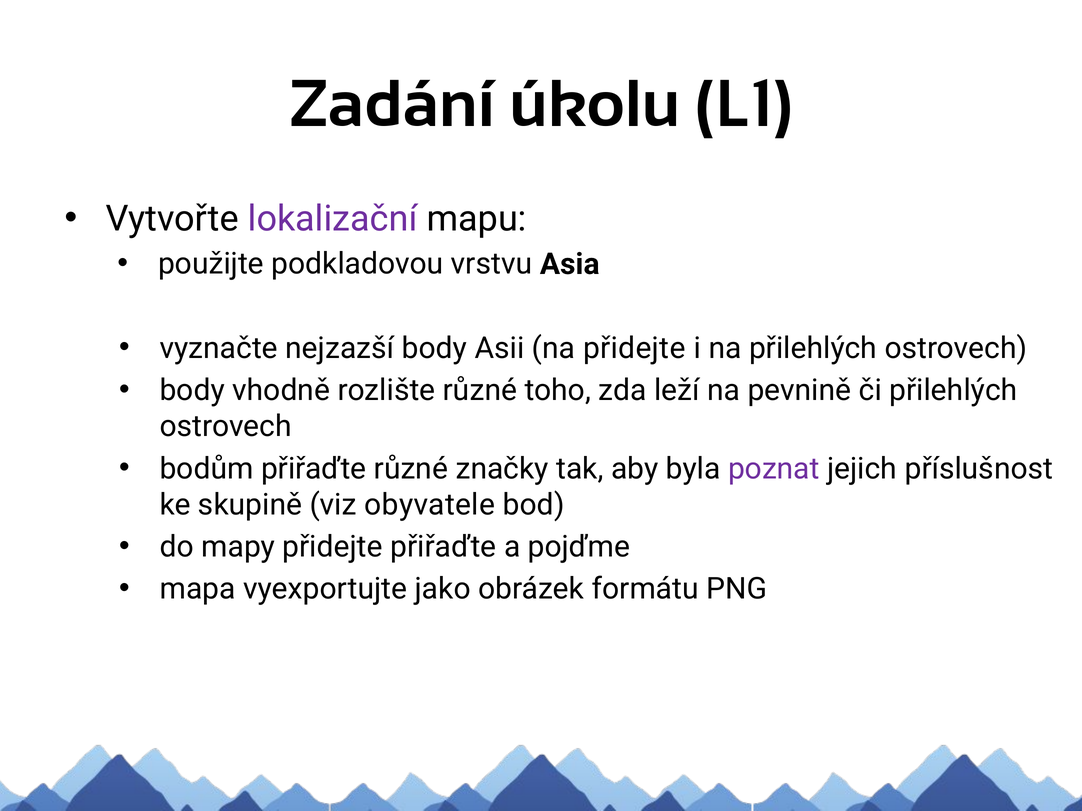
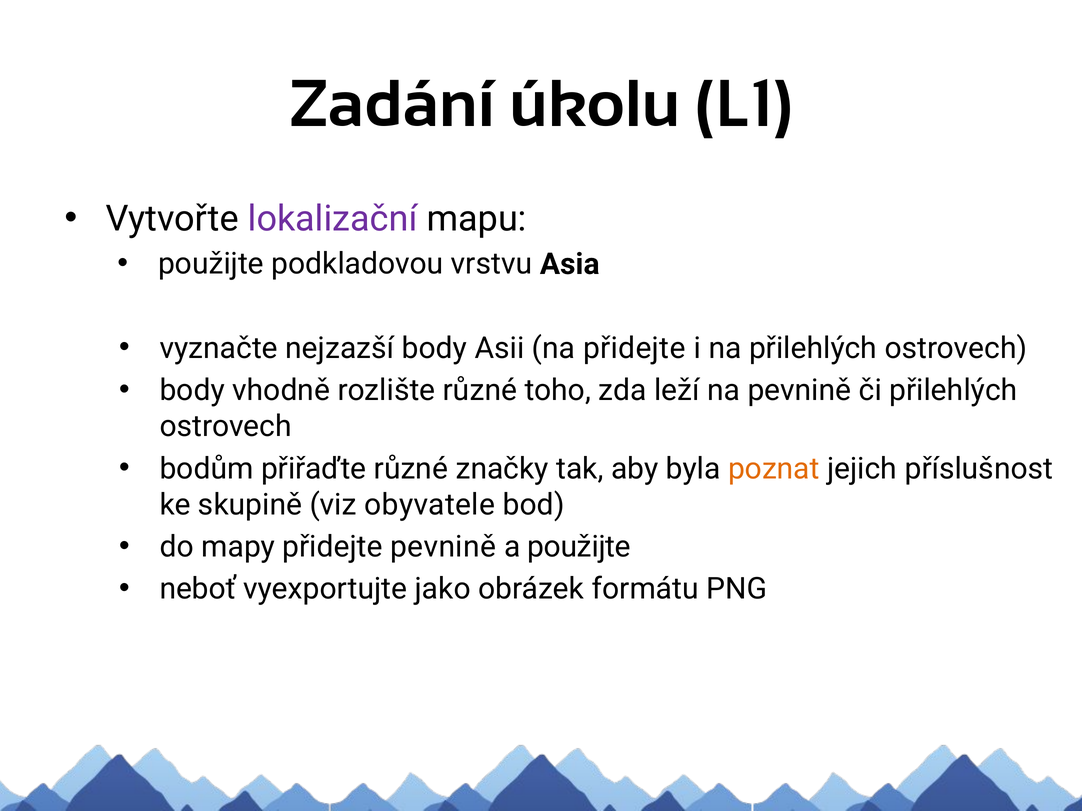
poznat colour: purple -> orange (774, 469)
přidejte přiřaďte: přiřaďte -> pevnině (443, 547)
a pojďme: pojďme -> použijte (579, 547)
mapa: mapa -> neboť (198, 589)
